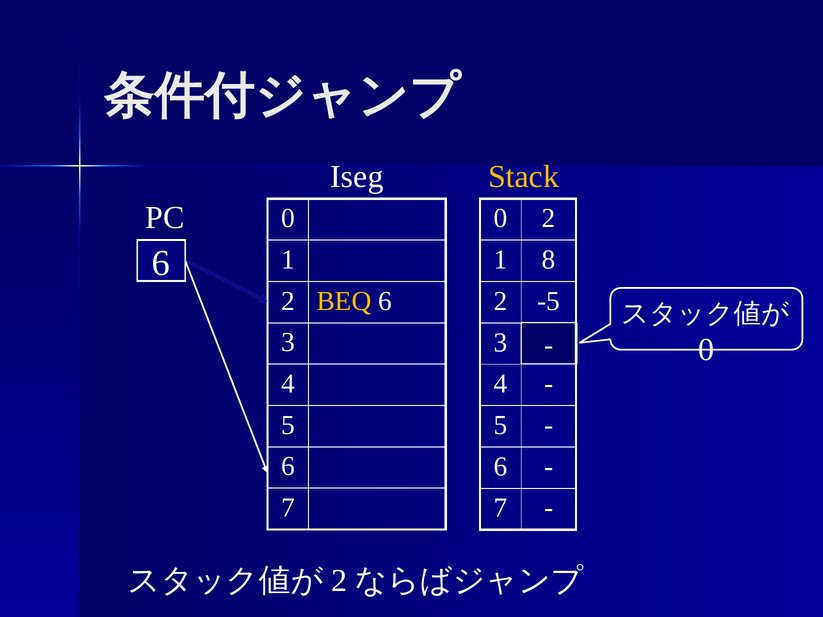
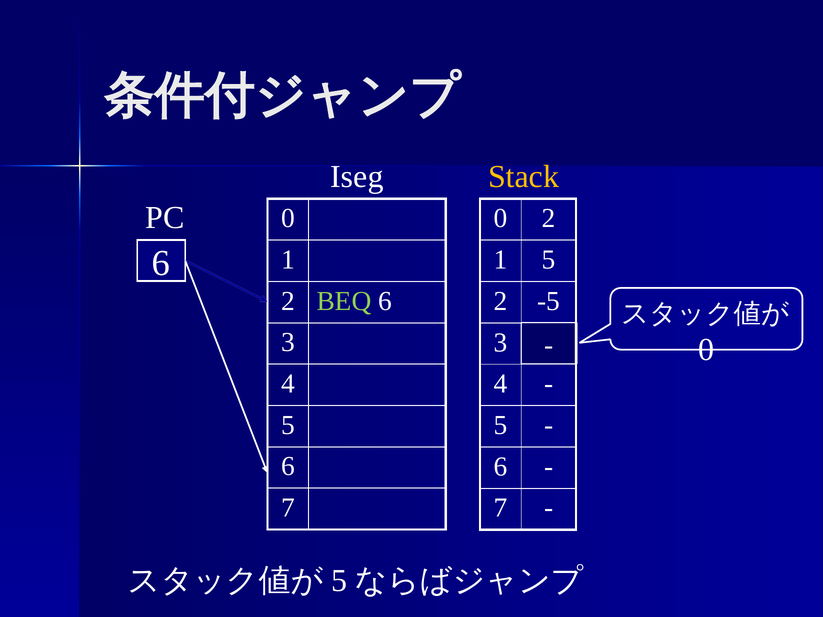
1 8: 8 -> 5 (549, 260)
BEQ colour: yellow -> light green (344, 301)
2: 2 -> 5 (339, 581)
